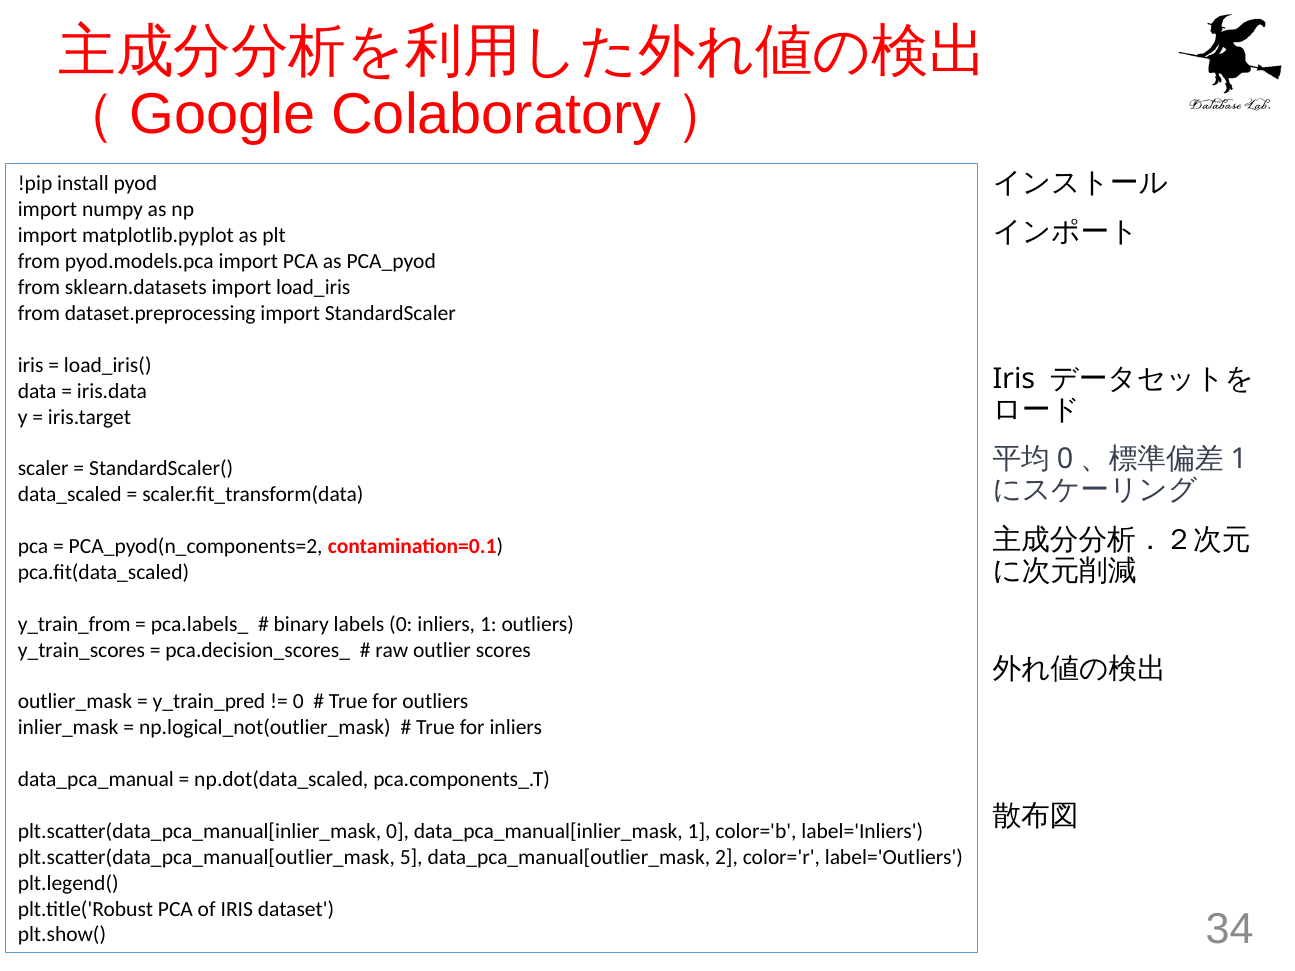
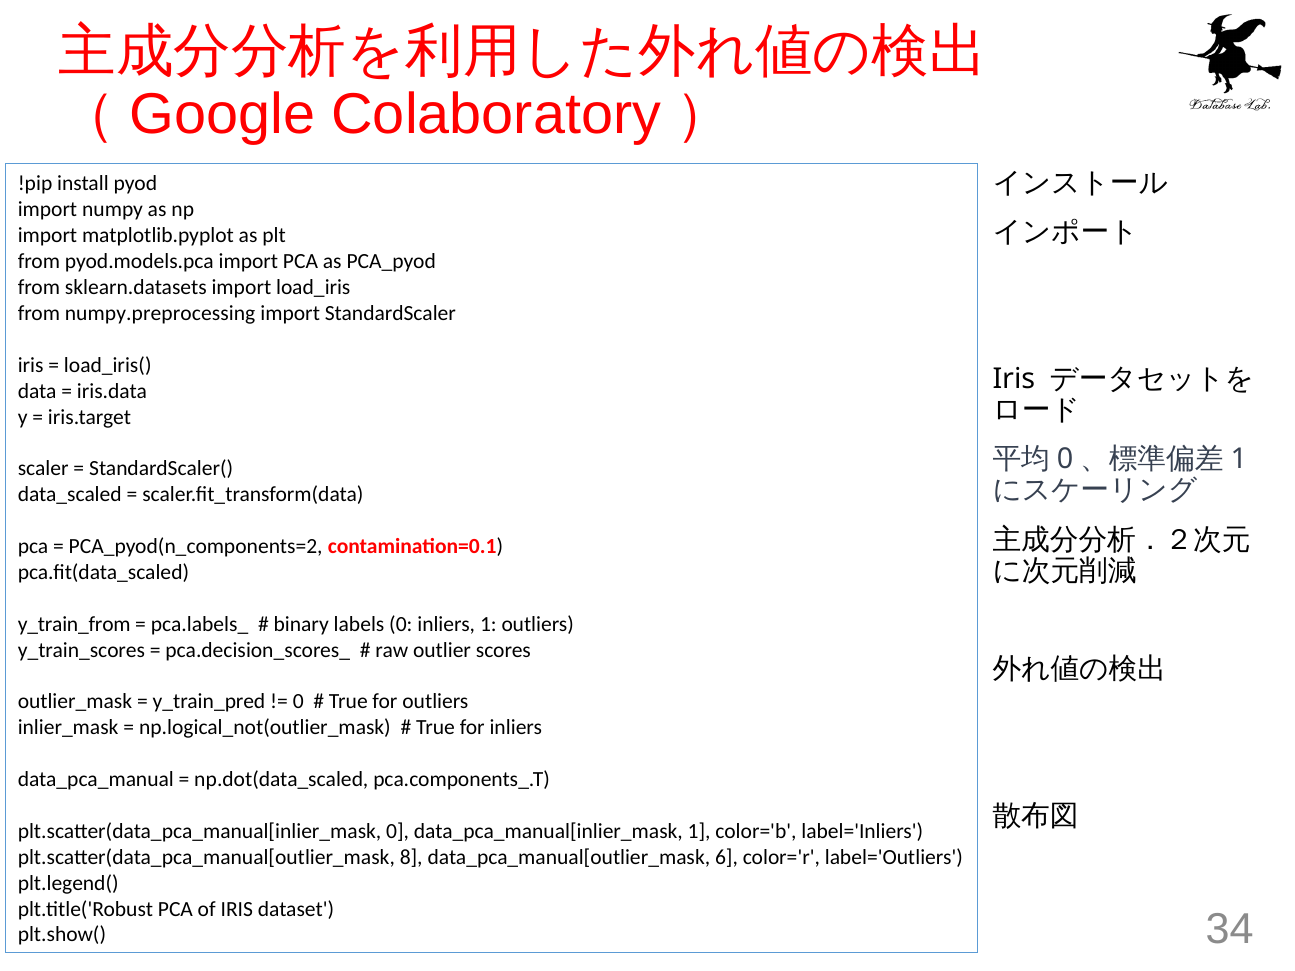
dataset.preprocessing: dataset.preprocessing -> numpy.preprocessing (160, 313)
5: 5 -> 8 (411, 857)
2: 2 -> 6 (726, 857)
